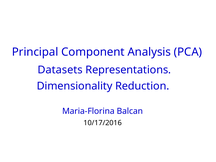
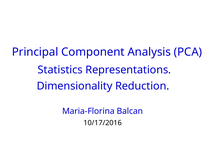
Datasets: Datasets -> Statistics (60, 70)
